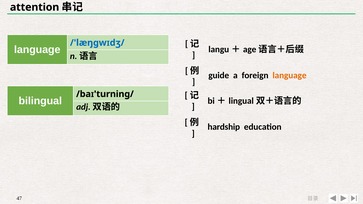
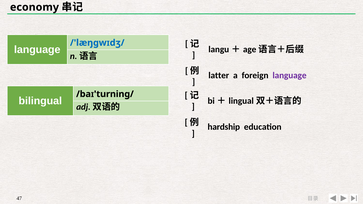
attention: attention -> economy (34, 7)
guide: guide -> latter (219, 75)
language colour: orange -> purple (290, 75)
